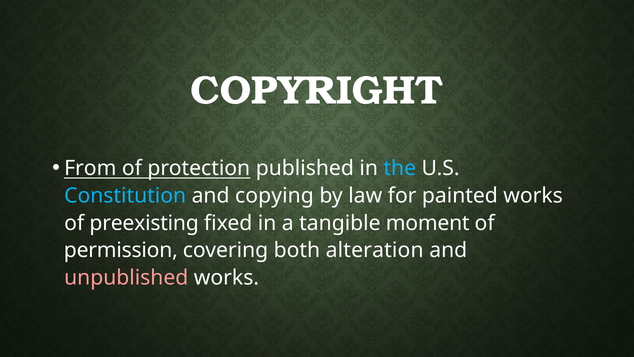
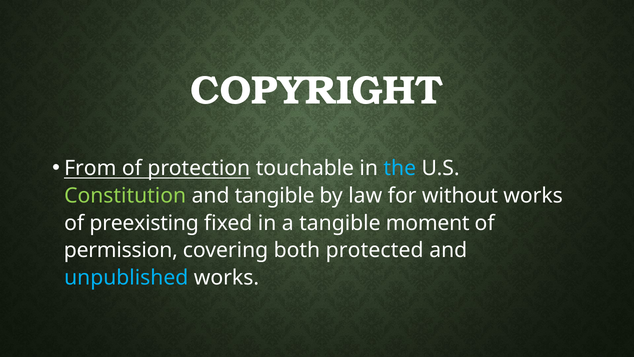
published: published -> touchable (305, 168)
Constitution colour: light blue -> light green (125, 195)
and copying: copying -> tangible (275, 195)
painted: painted -> without (460, 195)
alteration: alteration -> protected (375, 250)
unpublished colour: pink -> light blue (126, 278)
